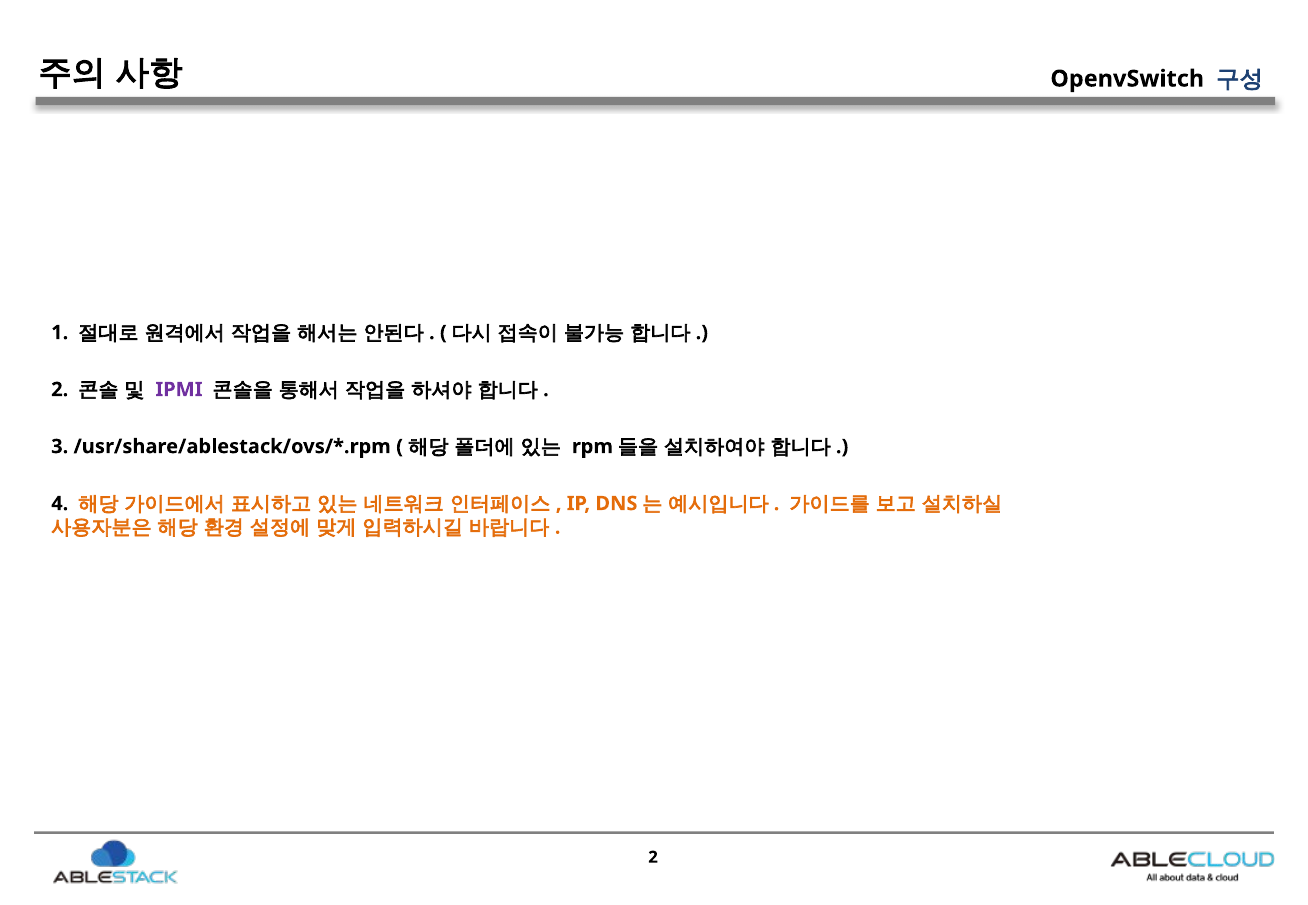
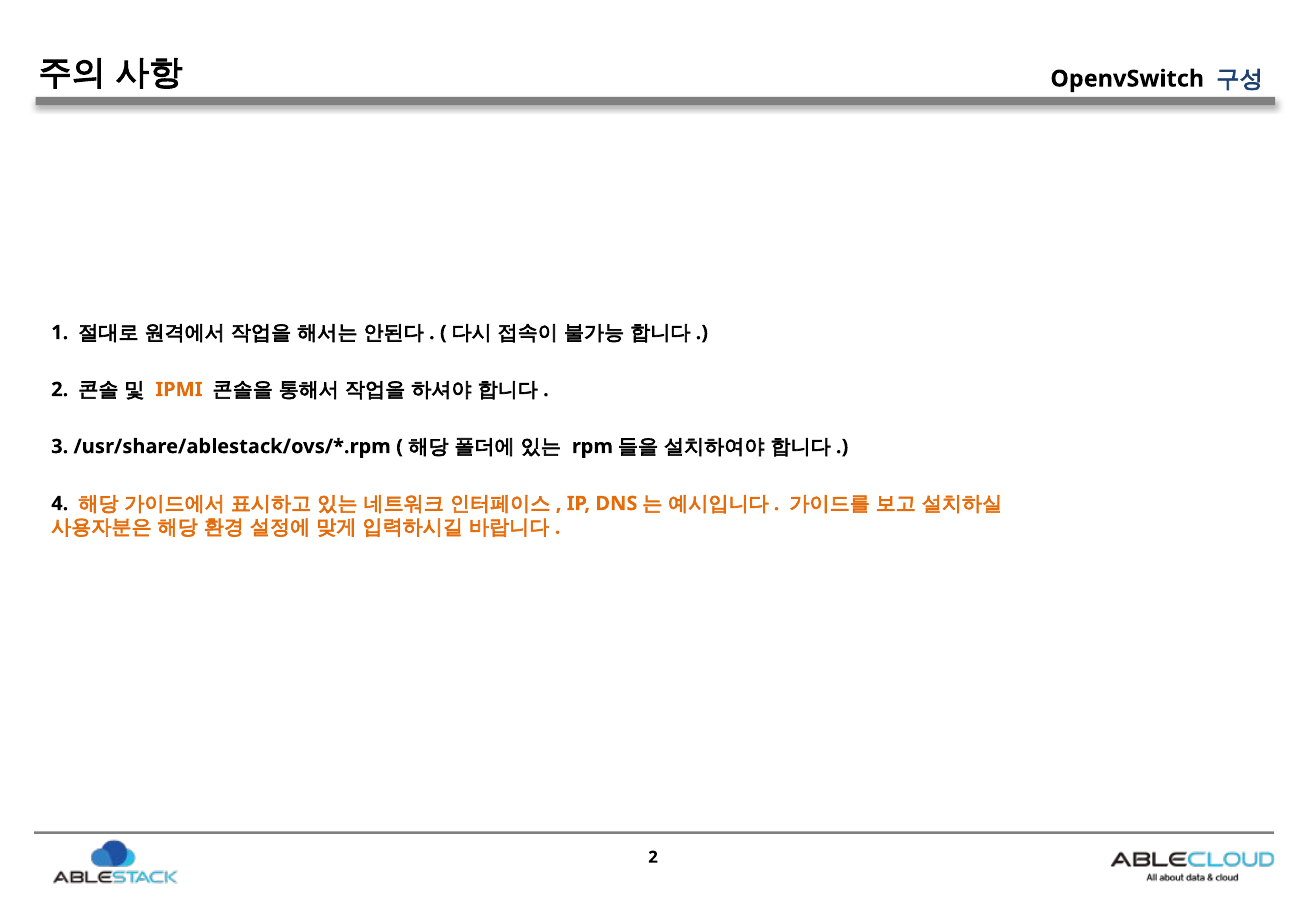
IPMI colour: purple -> orange (179, 390)
